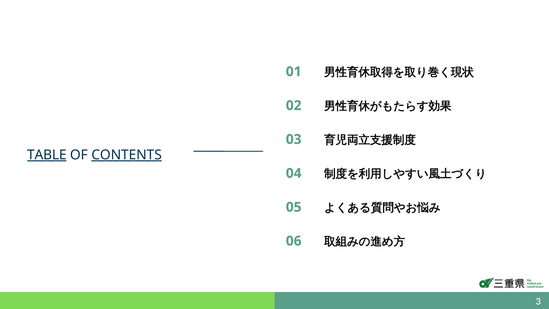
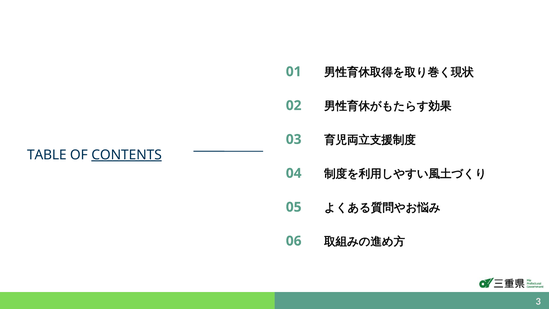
TABLE underline: present -> none (47, 155)
